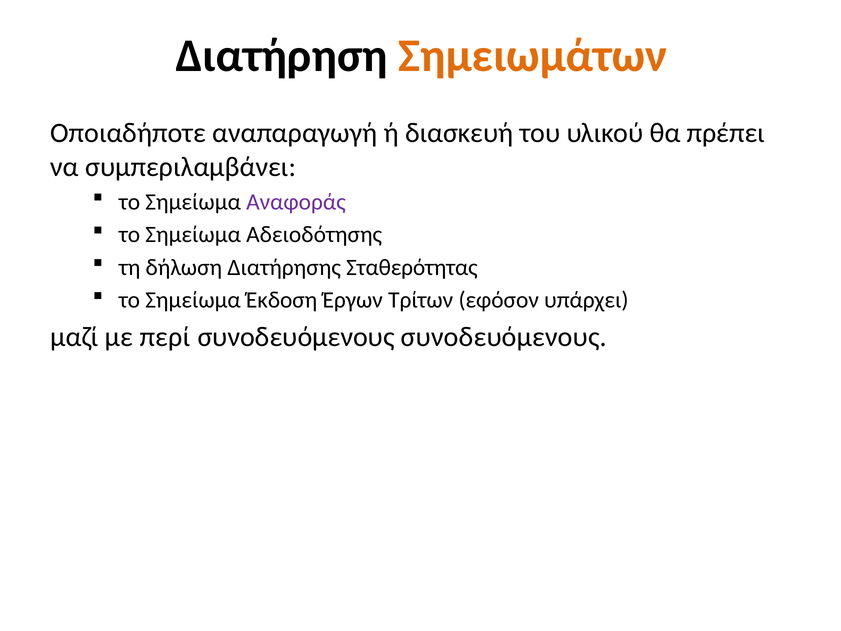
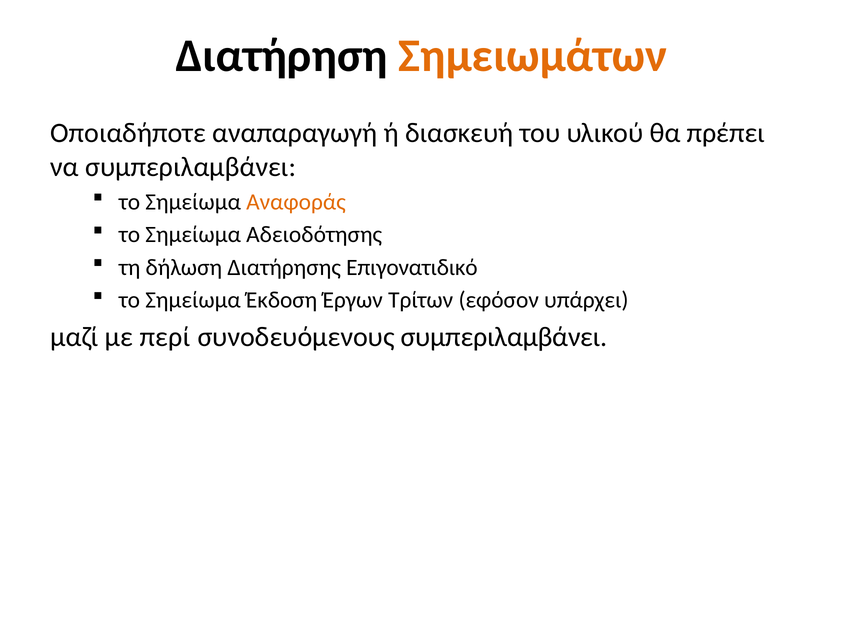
Αναφοράς colour: purple -> orange (296, 202)
Σταθερότητας: Σταθερότητας -> Επιγονατιδικό (412, 267)
συνοδευόμενους συνοδευόμενους: συνοδευόμενους -> συμπεριλαμβάνει (504, 337)
